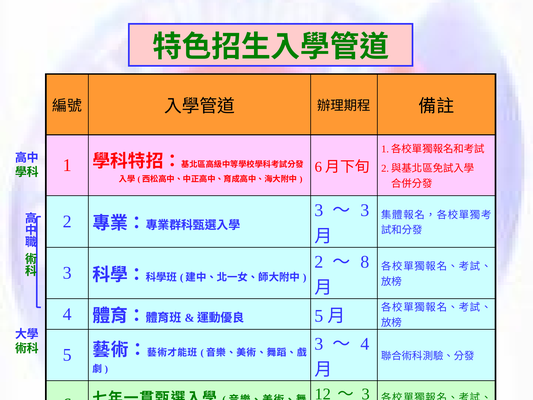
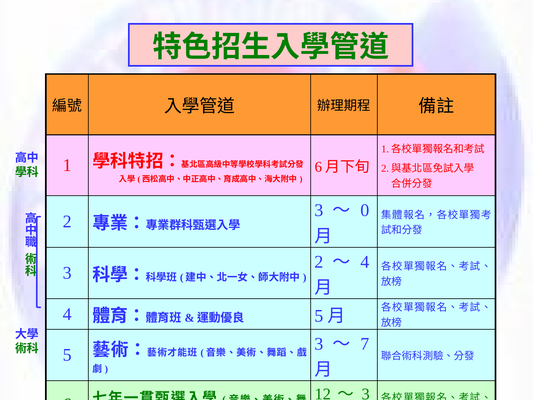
3: 3 -> 0 (365, 210)
8: 8 -> 4 (365, 262)
4: 4 -> 7 (365, 344)
